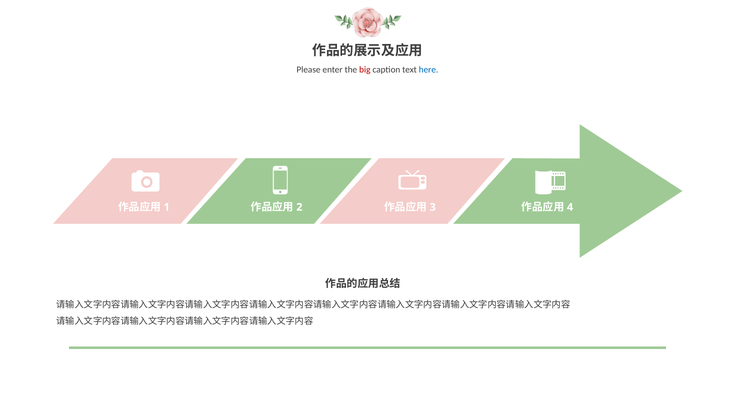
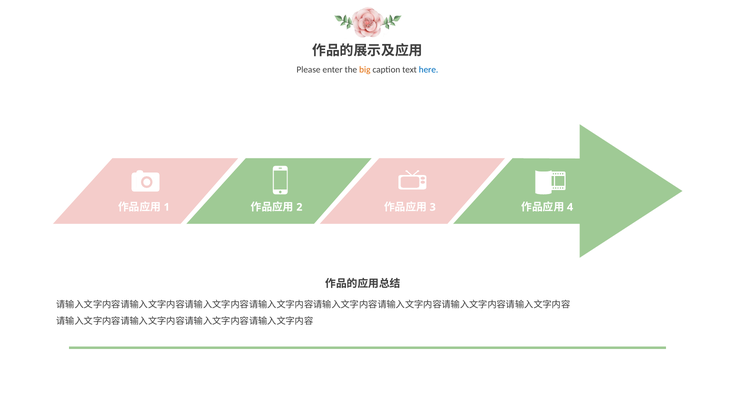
big colour: red -> orange (365, 70)
